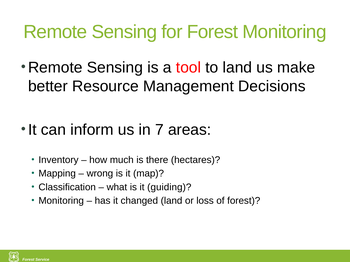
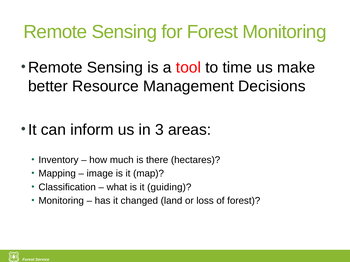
to land: land -> time (237, 68)
7: 7 -> 3 (159, 130)
wrong: wrong -> image (100, 174)
